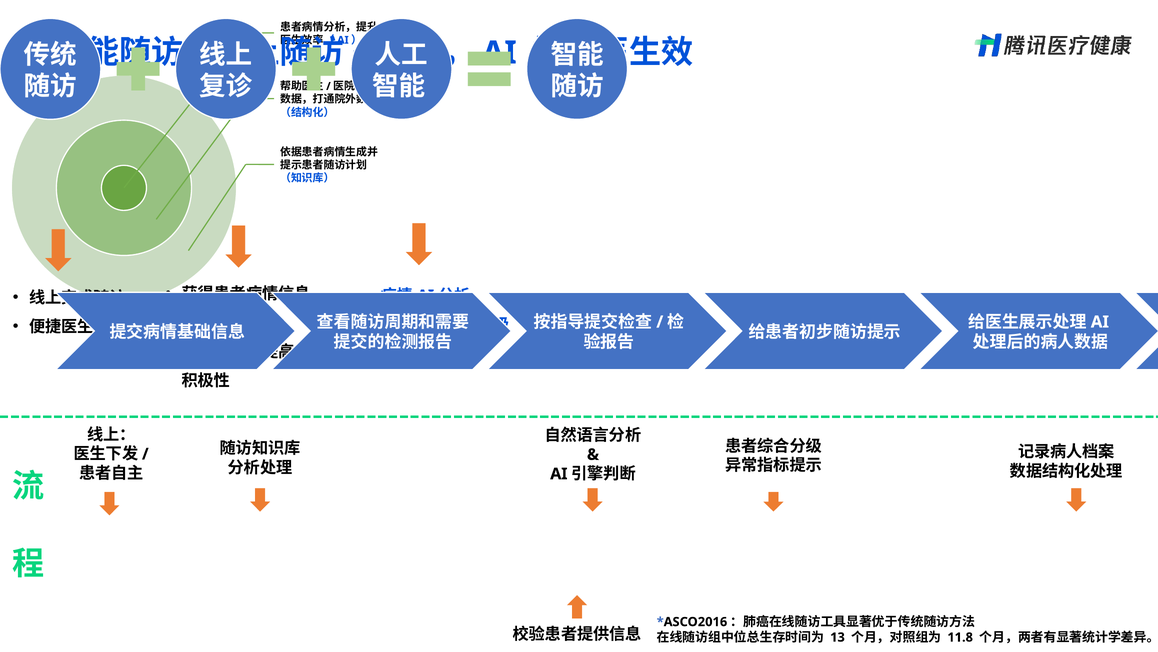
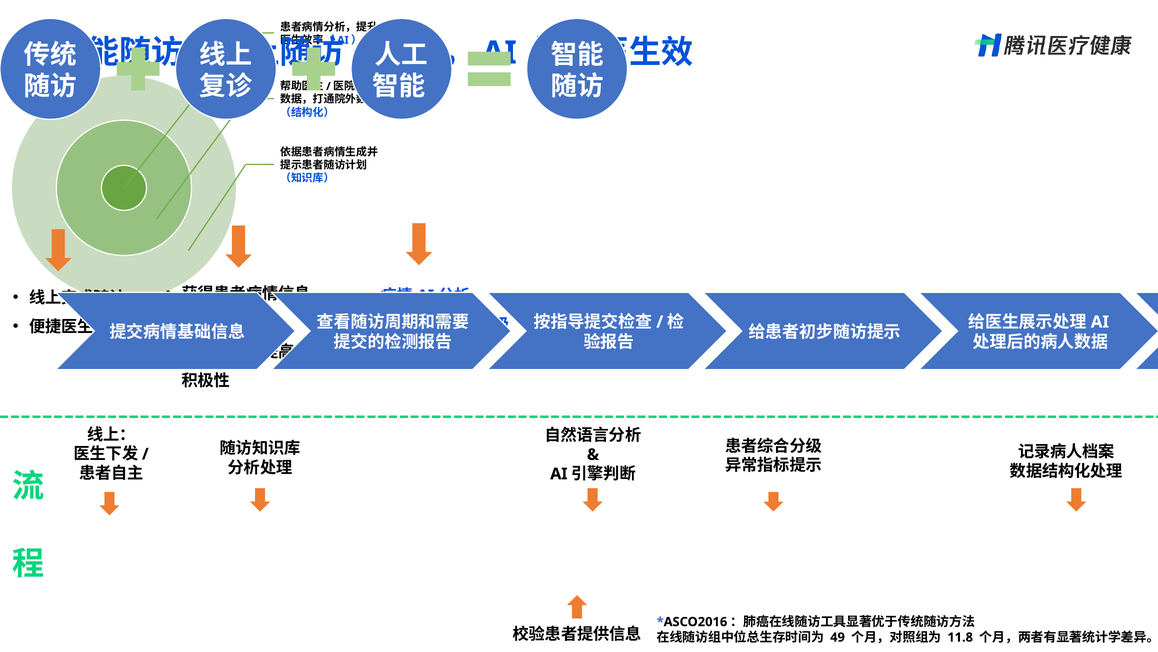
13: 13 -> 49 (838, 637)
